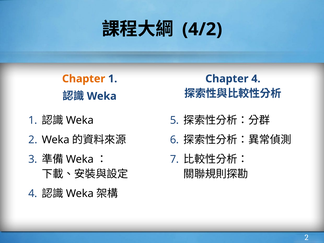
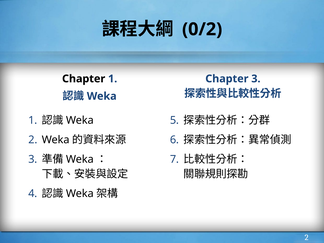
4/2: 4/2 -> 0/2 (202, 29)
Chapter colour: orange -> black (84, 79)
Chapter 4: 4 -> 3 (256, 79)
